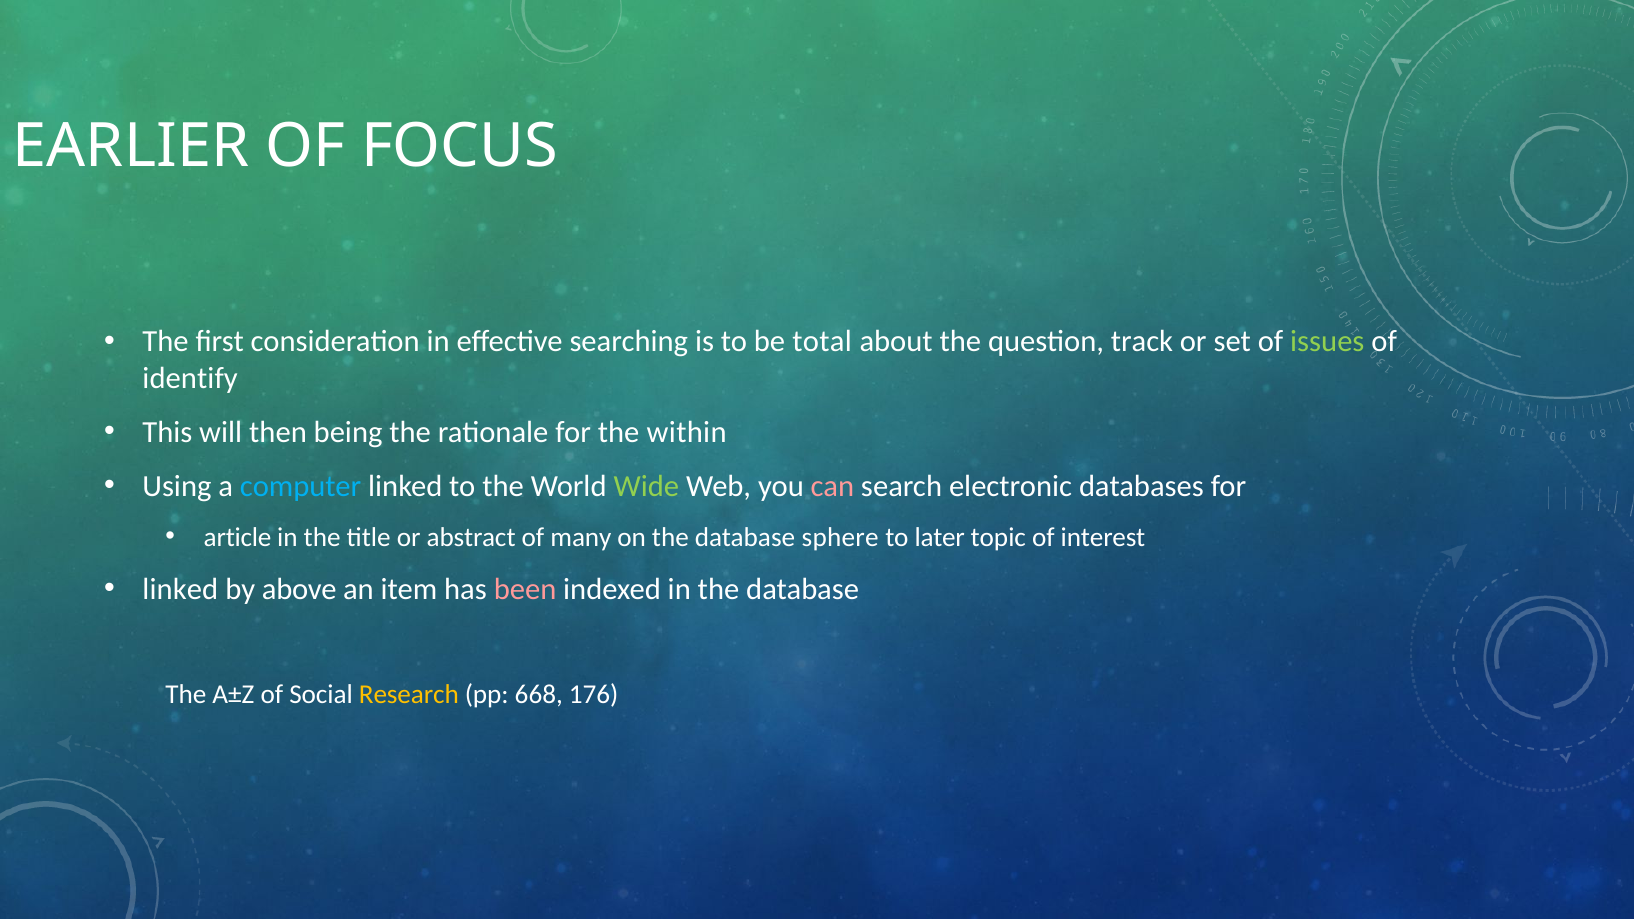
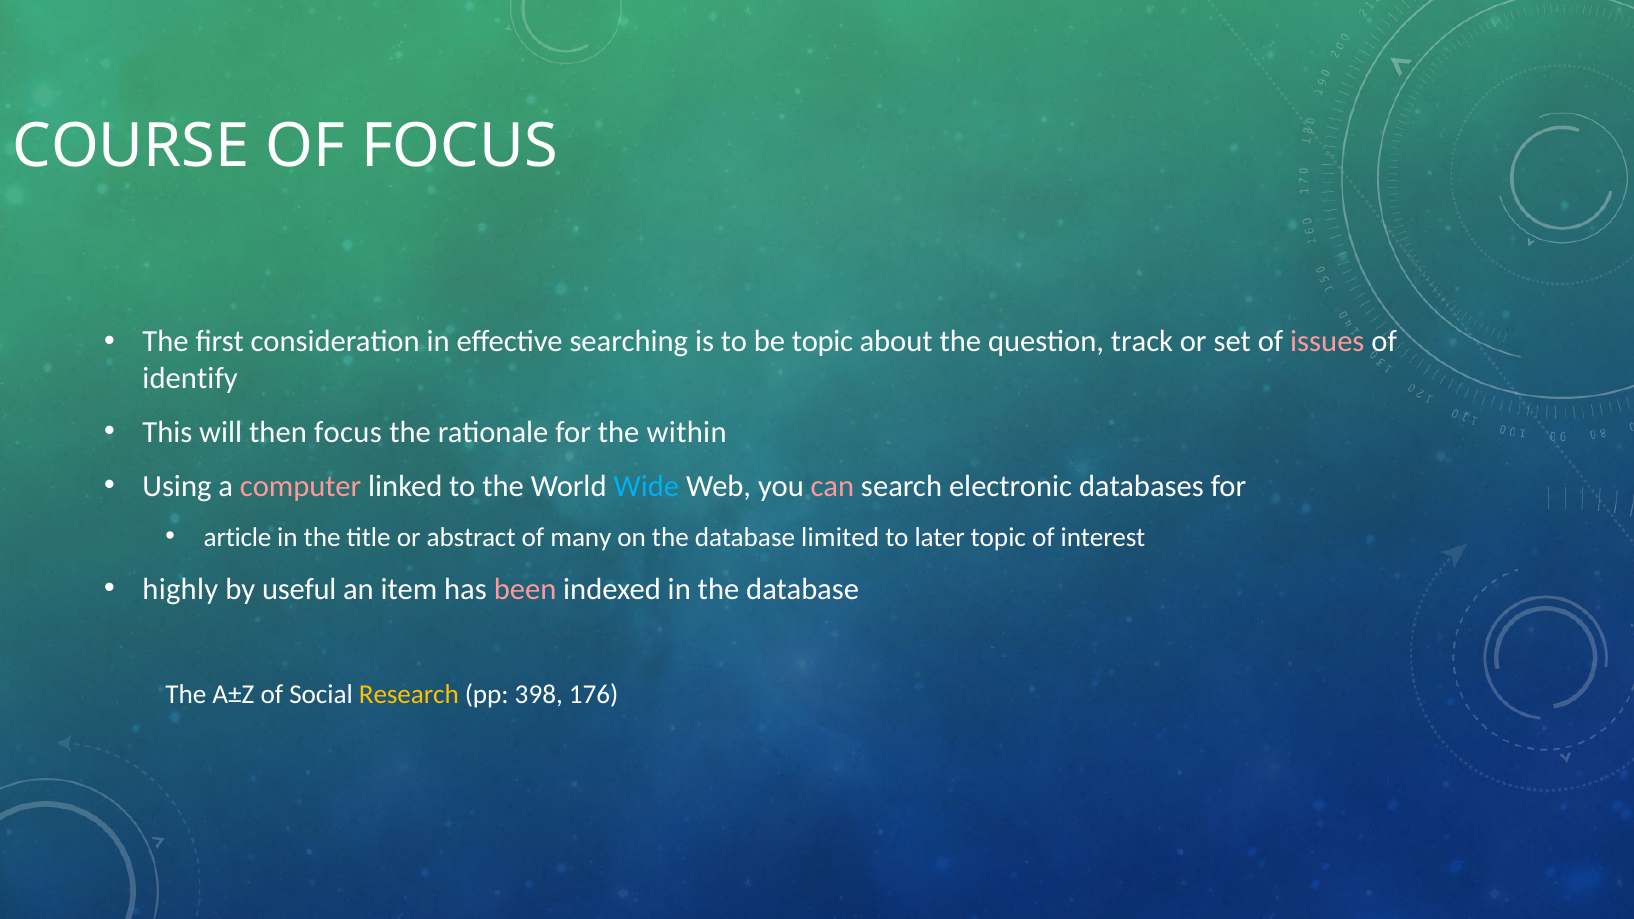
EARLIER: EARLIER -> COURSE (131, 147)
be total: total -> topic (822, 342)
issues colour: light green -> pink (1327, 342)
then being: being -> focus (348, 432)
computer colour: light blue -> pink (301, 486)
Wide colour: light green -> light blue (646, 486)
sphere: sphere -> limited (840, 538)
linked: linked -> highly (180, 590)
above: above -> useful (299, 590)
668: 668 -> 398 (539, 695)
